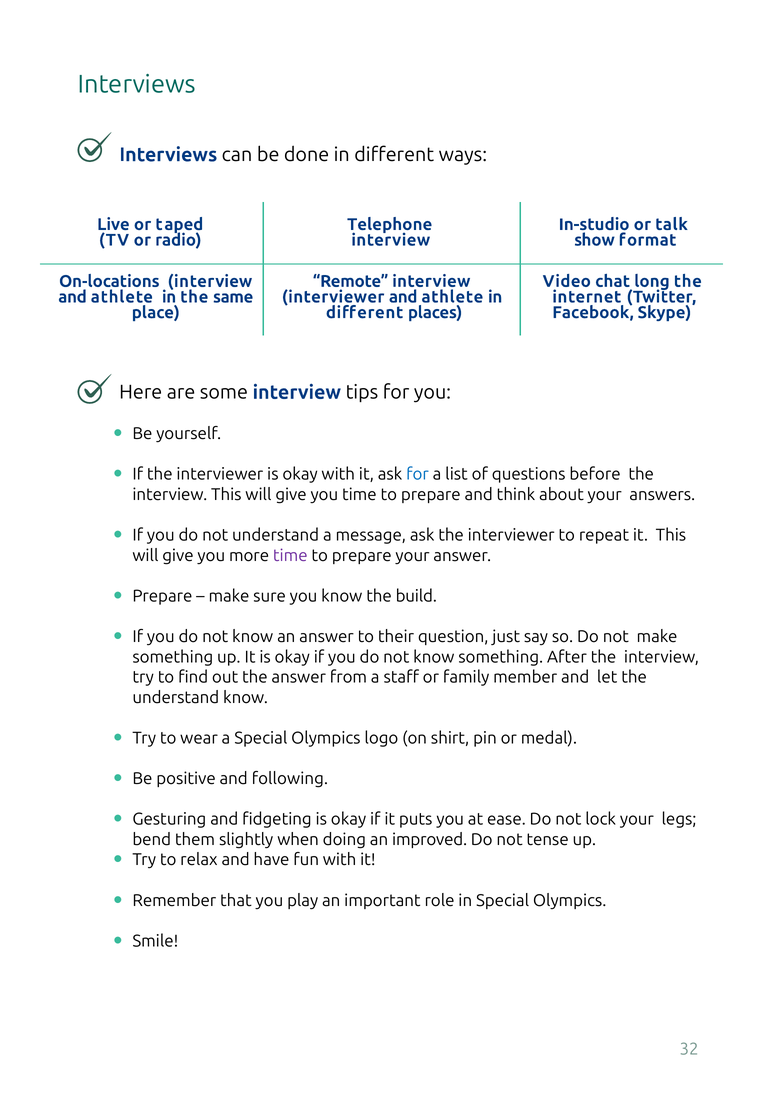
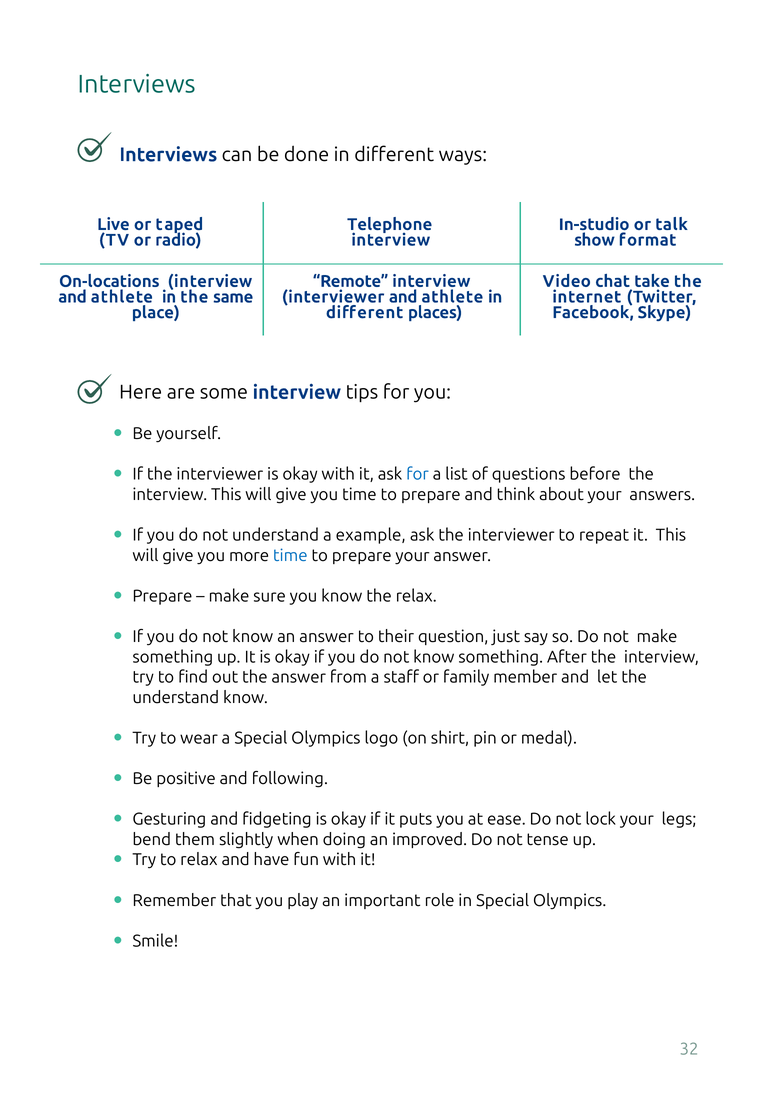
long: long -> take (652, 281)
message: message -> example (371, 535)
time colour: purple -> blue (290, 556)
the build: build -> relax (416, 596)
